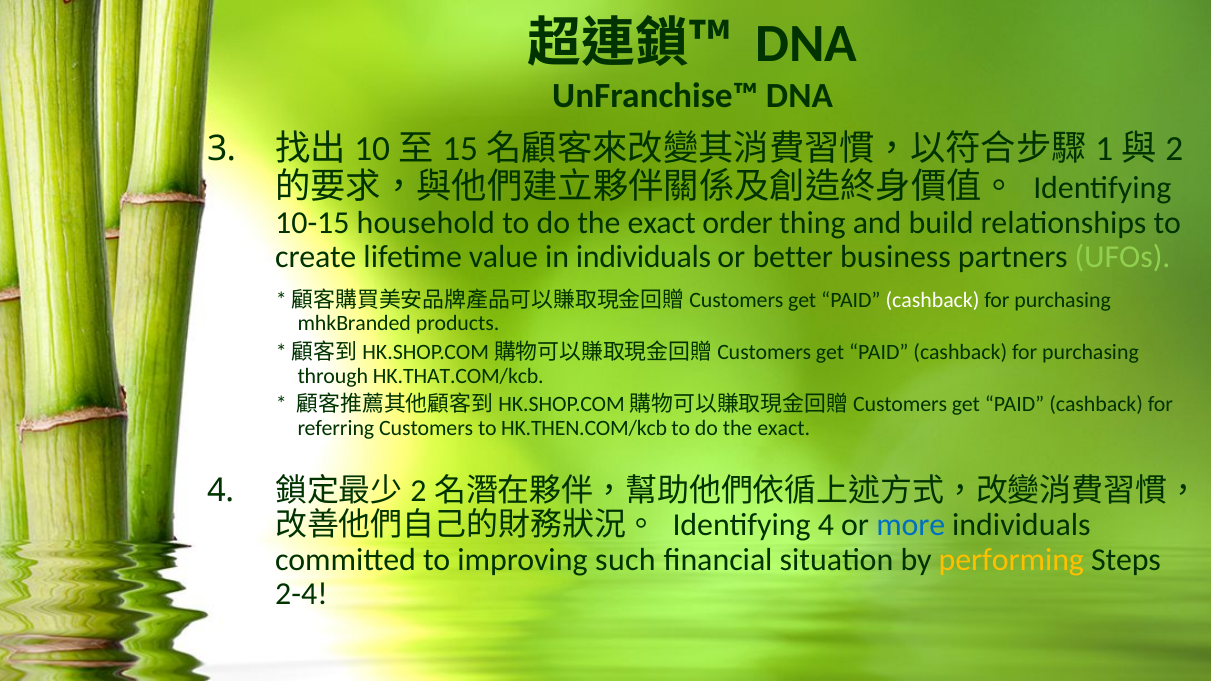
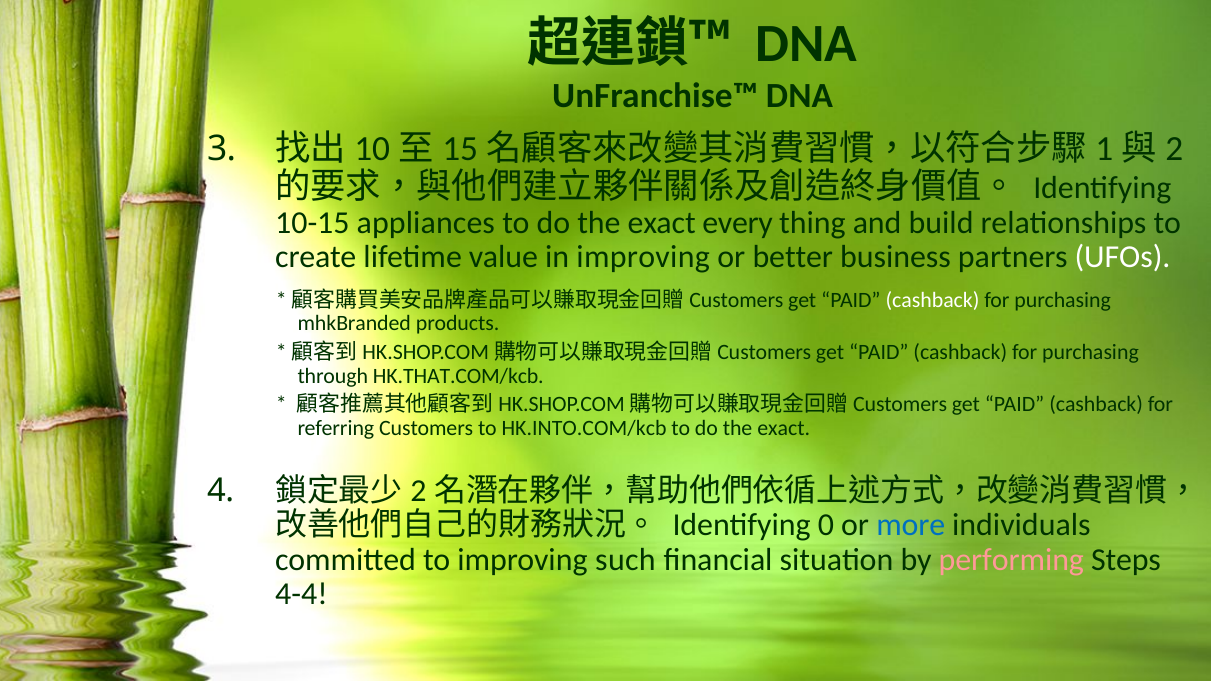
household: household -> appliances (426, 223)
order: order -> every (738, 223)
in individuals: individuals -> improving (643, 257)
UFOs colour: light green -> white (1123, 257)
HK.THEN.COM/kcb: HK.THEN.COM/kcb -> HK.INTO.COM/kcb (584, 428)
Identifying 4: 4 -> 0 (826, 525)
performing colour: yellow -> pink (1011, 560)
2-4: 2-4 -> 4-4 (301, 594)
